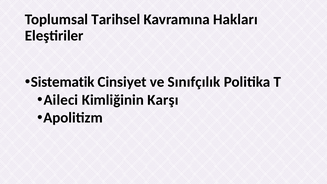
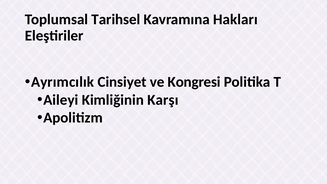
Sistematik: Sistematik -> Ayrımcılık (63, 82)
Sınıfçılık: Sınıfçılık -> Kongresi (194, 82)
Aileci: Aileci -> Aileyi (61, 100)
